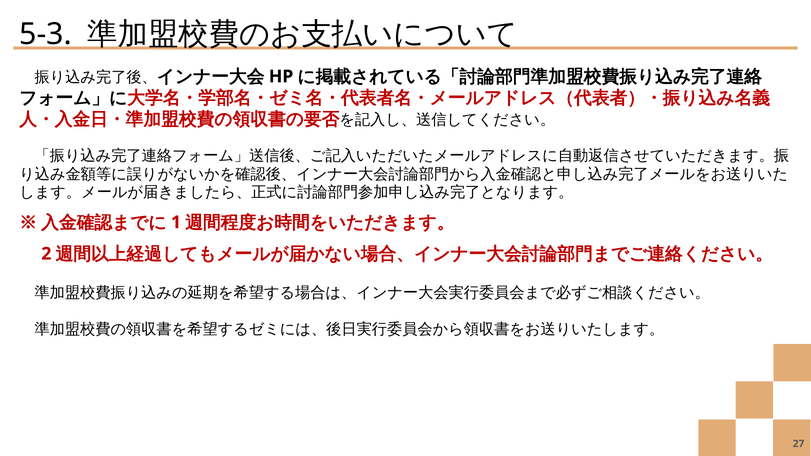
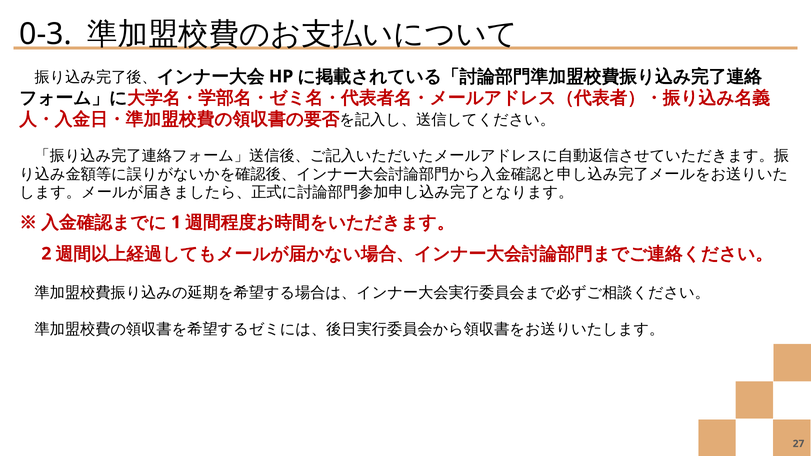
5-3: 5-3 -> 0-3 (46, 34)
